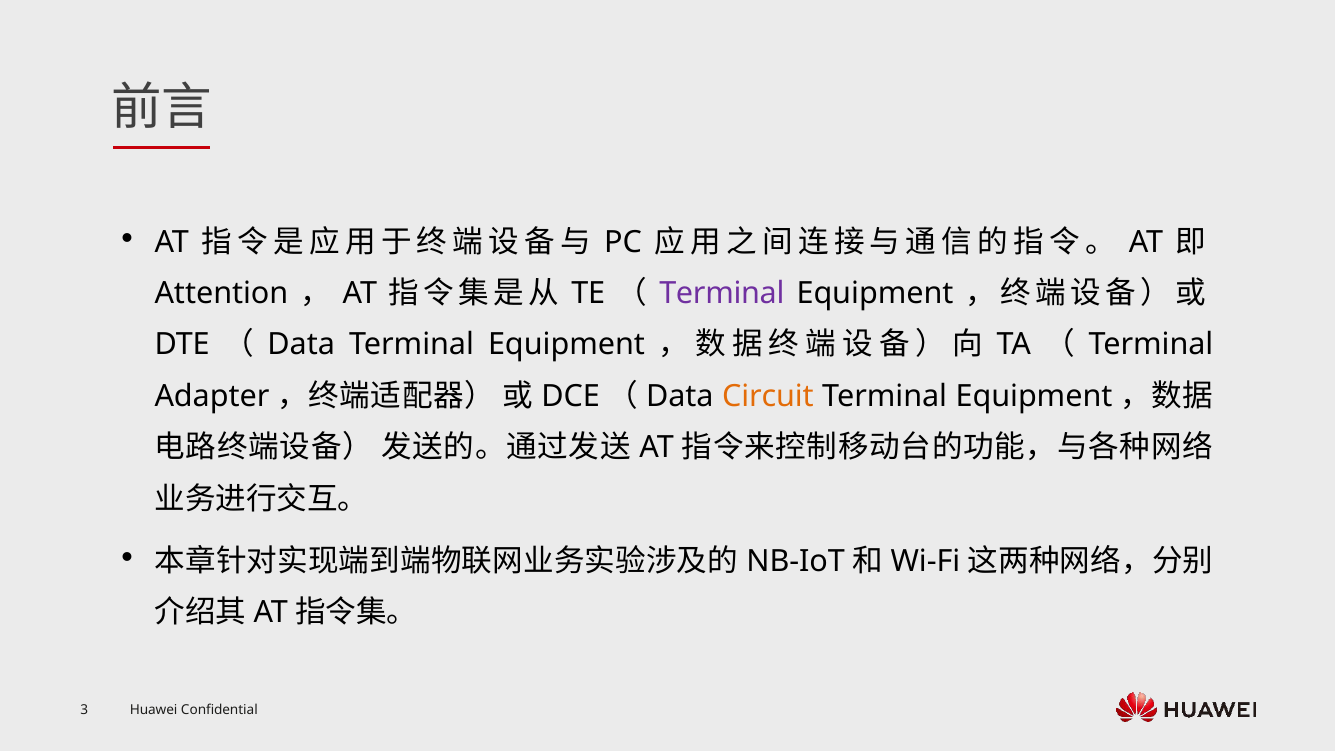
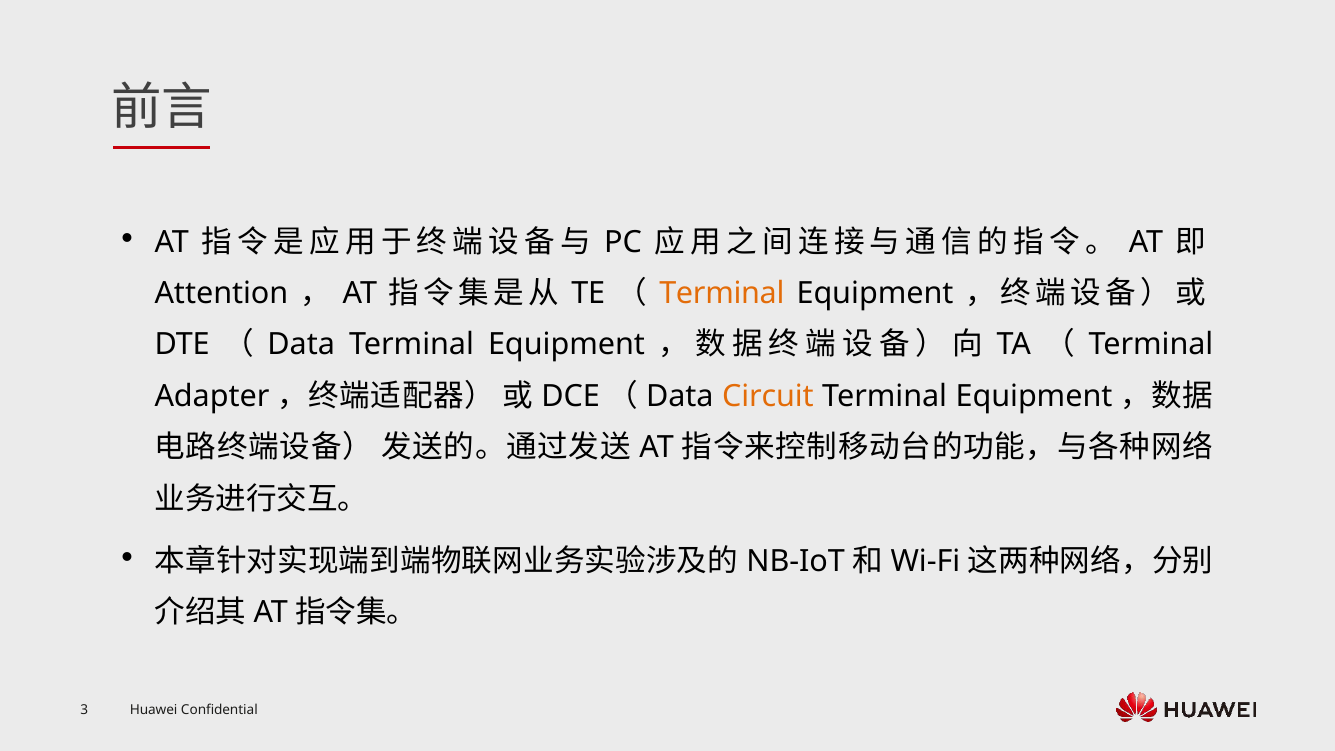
Terminal colour: purple -> orange (722, 293)
